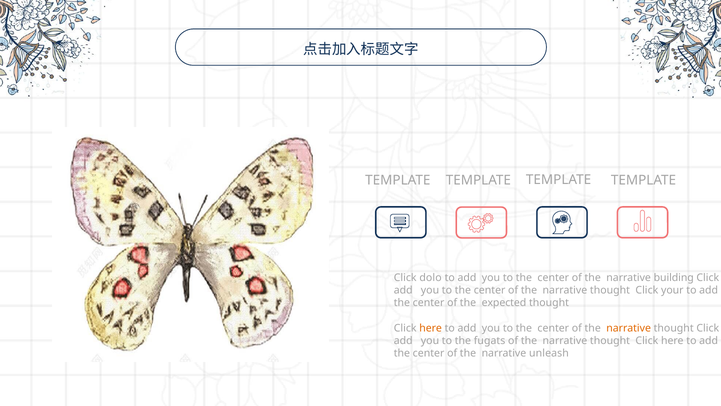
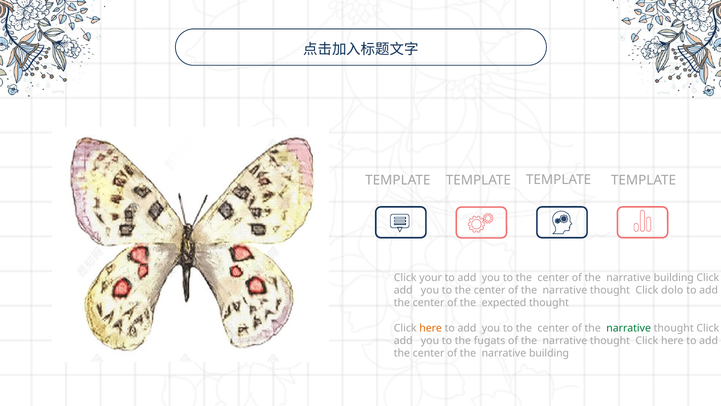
dolo: dolo -> your (431, 277)
your: your -> dolo (672, 290)
narrative colour: orange -> green (629, 328)
unleash: unleash -> building (549, 353)
